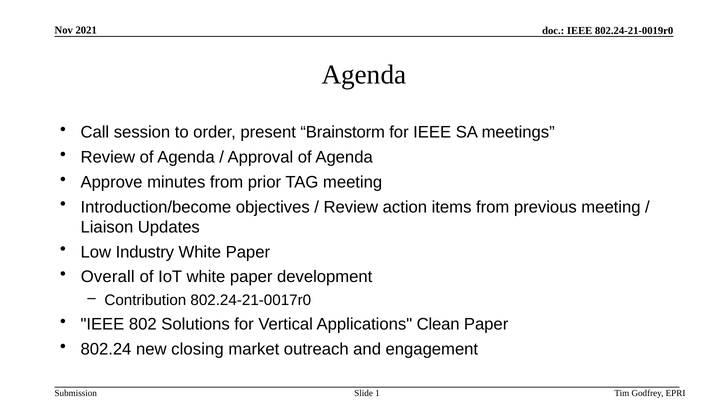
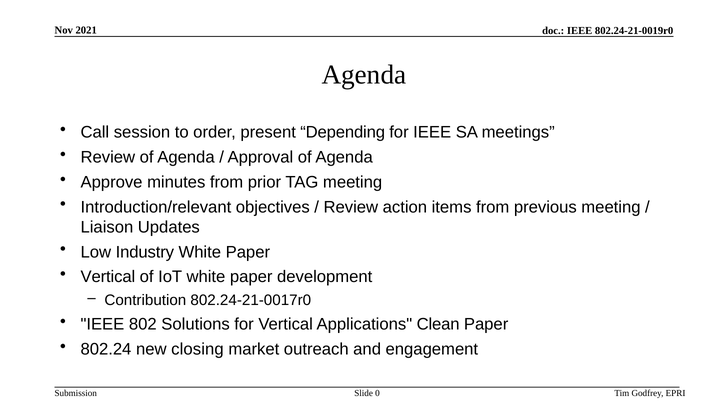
Brainstorm: Brainstorm -> Depending (343, 132)
Introduction/become: Introduction/become -> Introduction/relevant (156, 207)
Overall: Overall -> Vertical (108, 277)
1: 1 -> 0 (377, 393)
